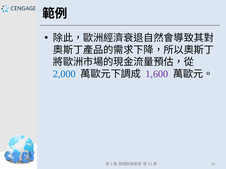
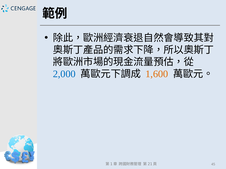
1,600 colour: purple -> orange (157, 74)
